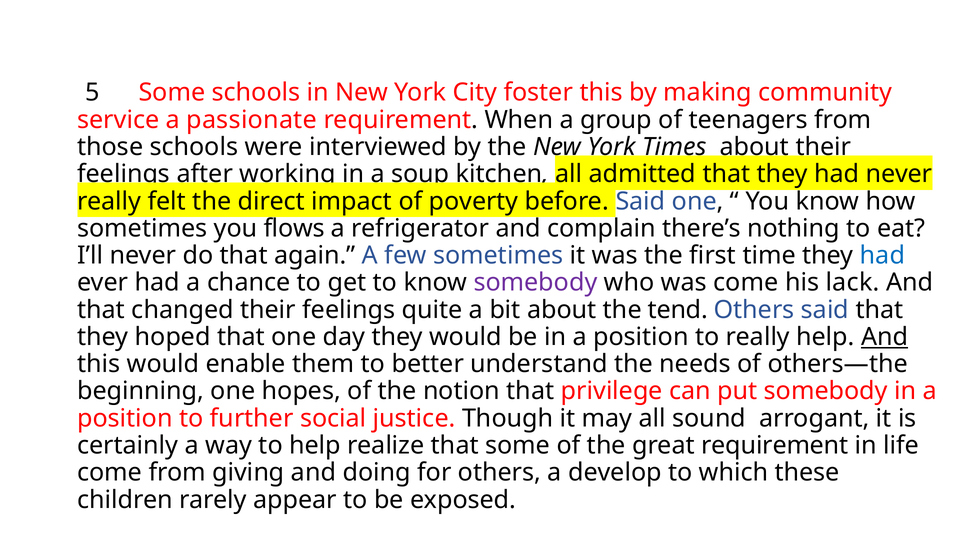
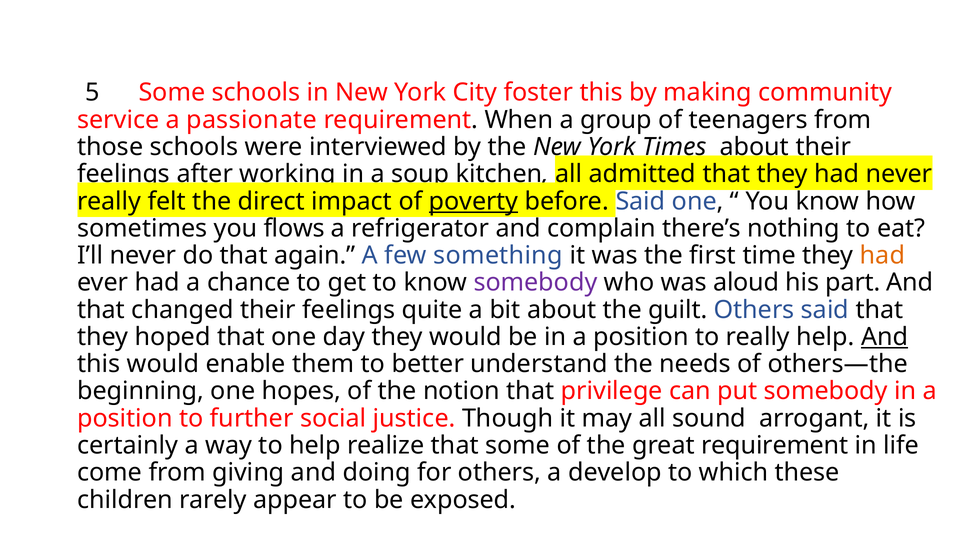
poverty underline: none -> present (474, 201)
few sometimes: sometimes -> something (498, 256)
had colour: blue -> orange (882, 256)
was come: come -> aloud (746, 283)
lack: lack -> part (853, 283)
tend: tend -> guilt (678, 310)
